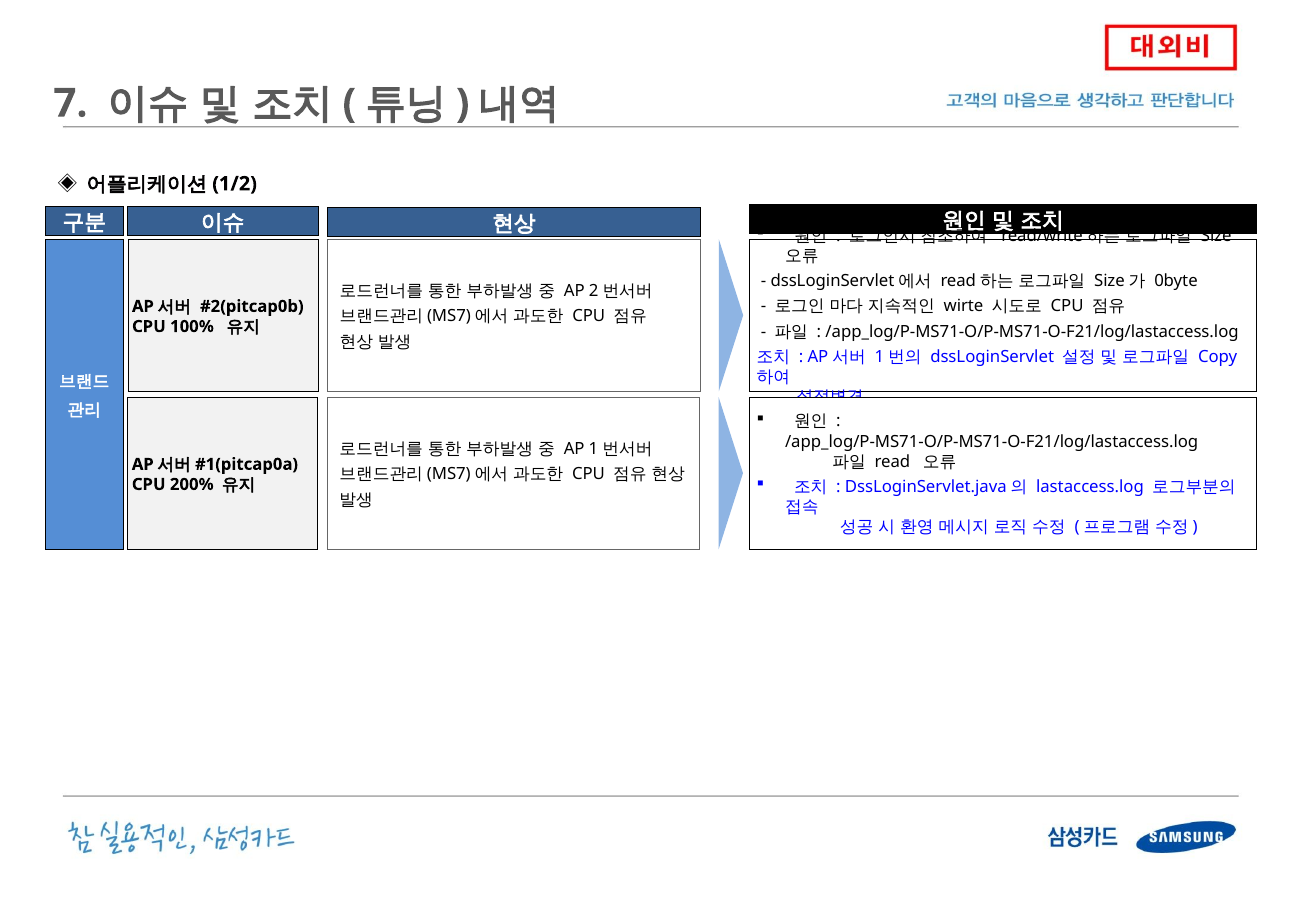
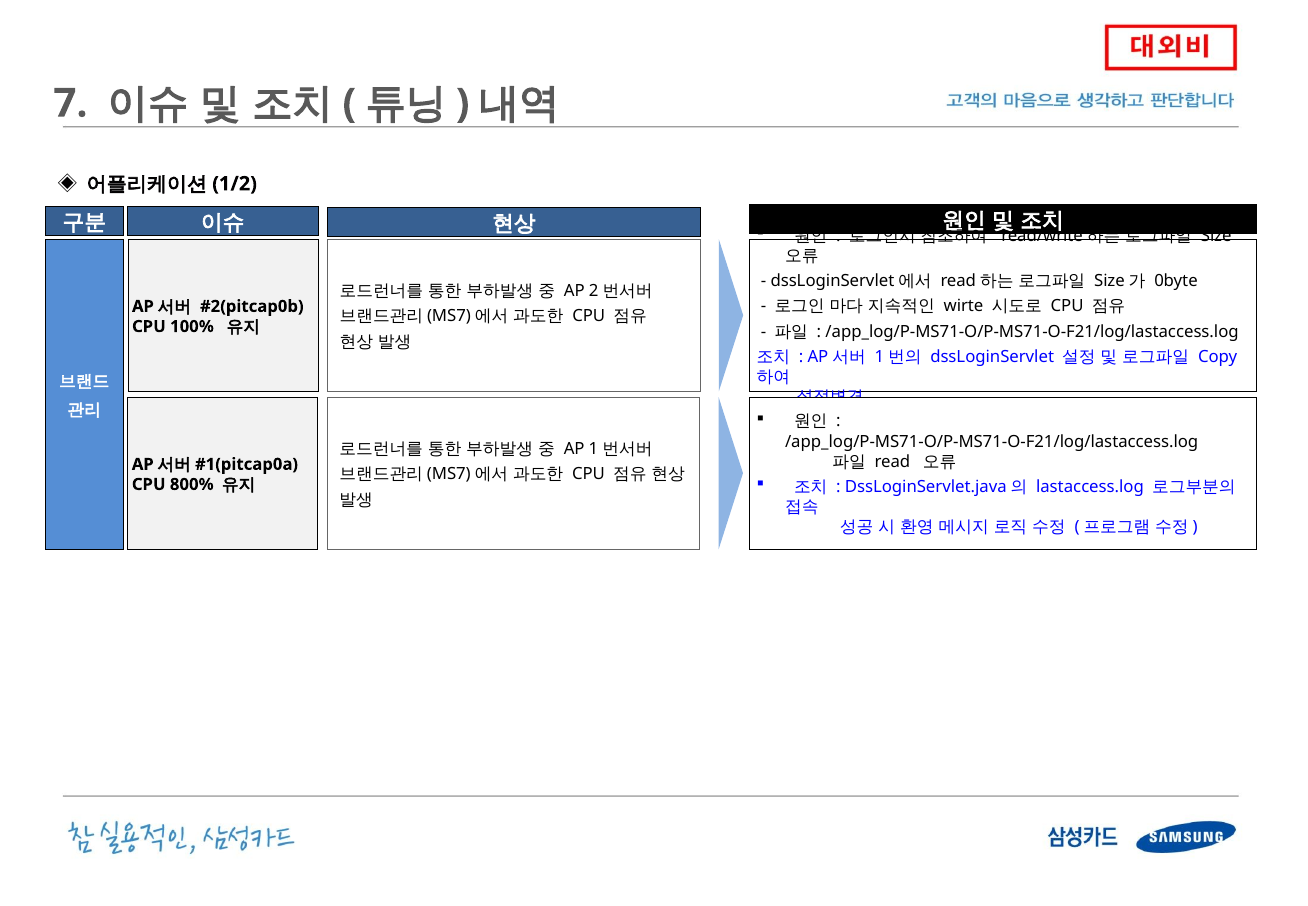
200%: 200% -> 800% (192, 484)
